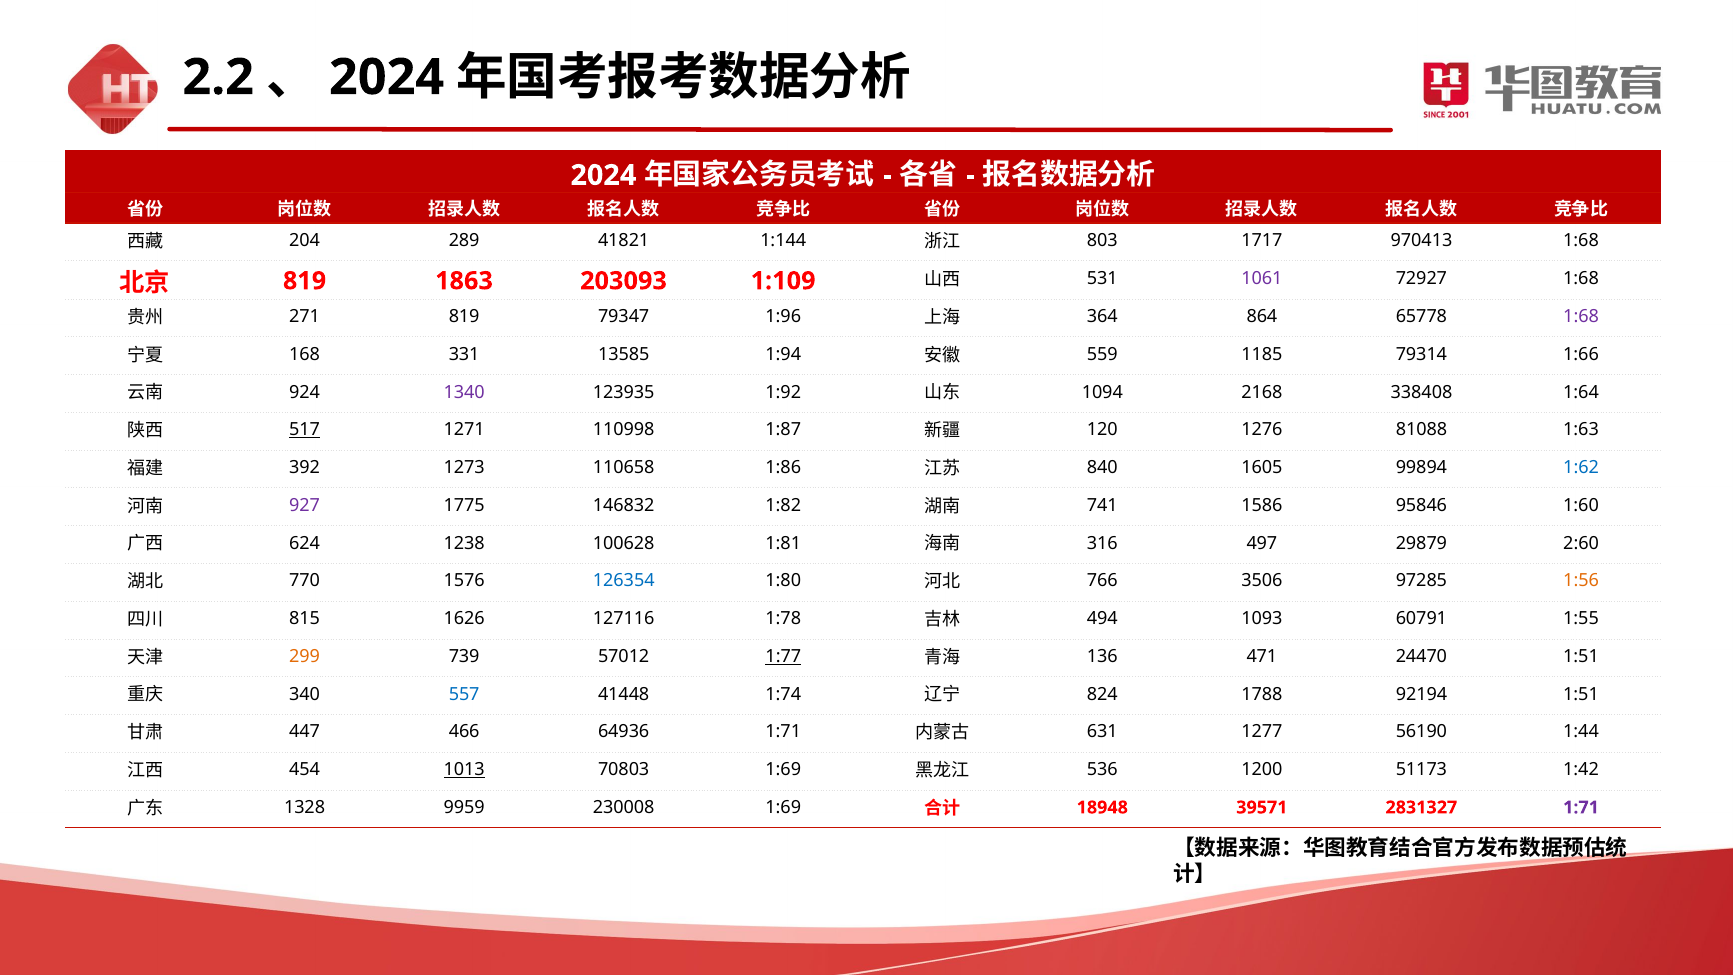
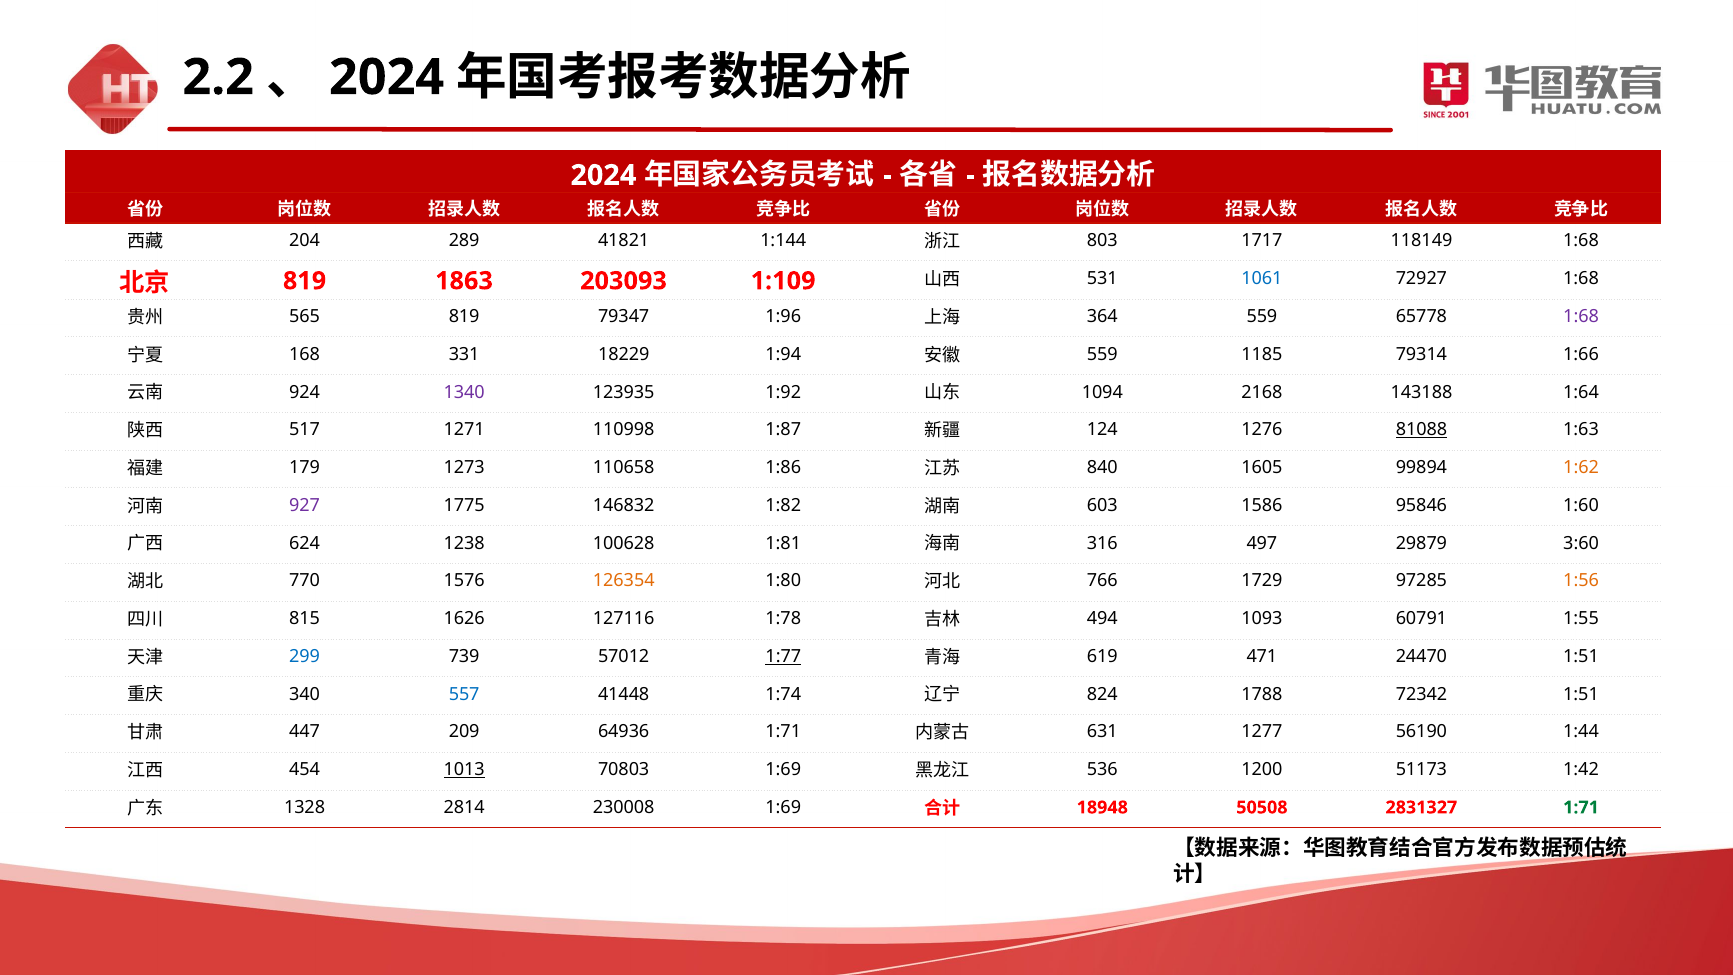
970413: 970413 -> 118149 (1422, 240)
1061 colour: purple -> blue (1262, 278)
271: 271 -> 565 (305, 317)
364 864: 864 -> 559 (1262, 317)
13585: 13585 -> 18229 (624, 354)
338408: 338408 -> 143188 (1422, 392)
517 underline: present -> none (305, 430)
120: 120 -> 124 (1102, 430)
81088 underline: none -> present (1421, 430)
392: 392 -> 179 (305, 468)
1:62 colour: blue -> orange (1581, 468)
741: 741 -> 603 (1102, 505)
2:60: 2:60 -> 3:60 (1581, 543)
126354 colour: blue -> orange (624, 581)
3506: 3506 -> 1729 (1262, 581)
299 colour: orange -> blue (305, 656)
136: 136 -> 619 (1102, 656)
92194: 92194 -> 72342 (1421, 694)
466: 466 -> 209 (464, 732)
9959: 9959 -> 2814 (464, 807)
39571: 39571 -> 50508 (1262, 807)
1:71 colour: purple -> green (1581, 807)
